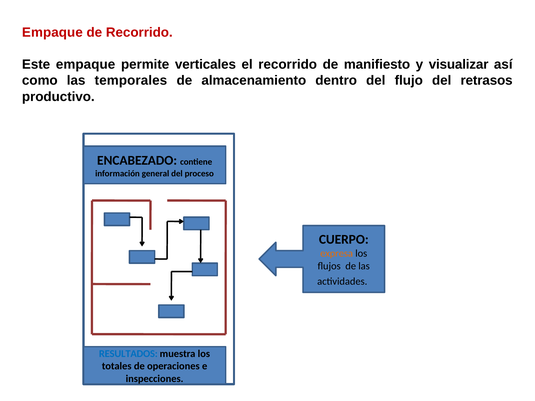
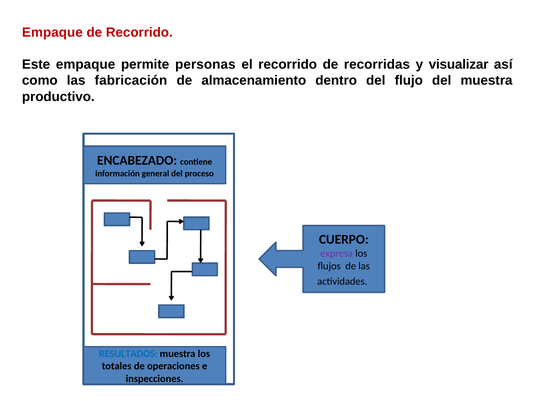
verticales: verticales -> personas (205, 65)
manifiesto: manifiesto -> recorridas (377, 65)
temporales: temporales -> fabricación (131, 81)
del retrasos: retrasos -> muestra (486, 81)
expresa colour: orange -> purple (337, 254)
